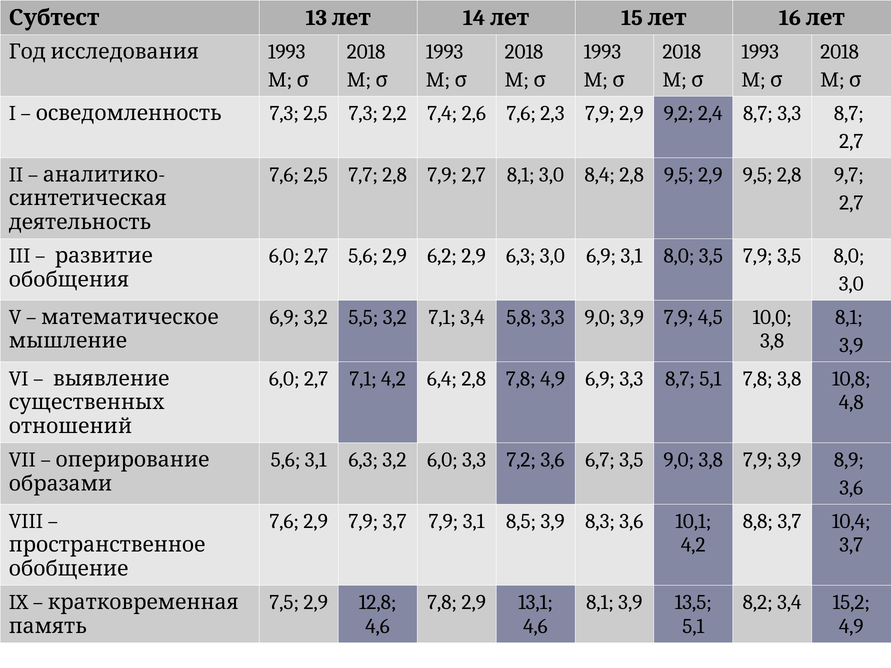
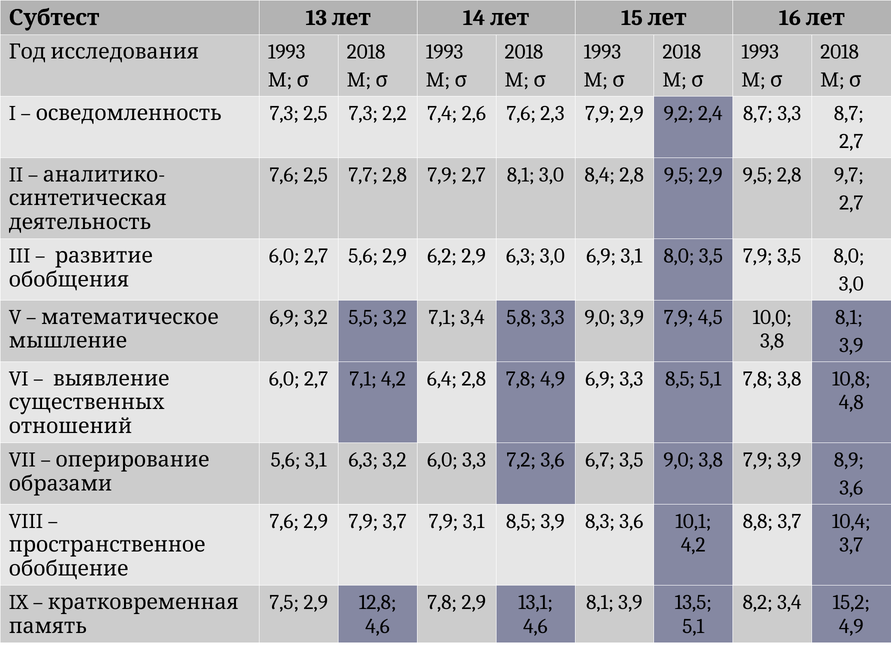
6,9 3,3 8,7: 8,7 -> 8,5 (680, 379)
